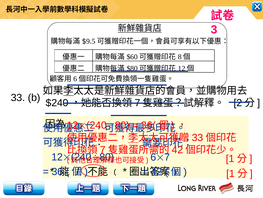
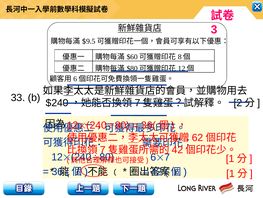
33: 33 -> 62 (198, 137)
